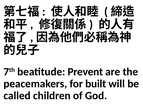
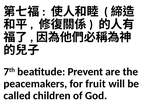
built: built -> fruit (96, 84)
